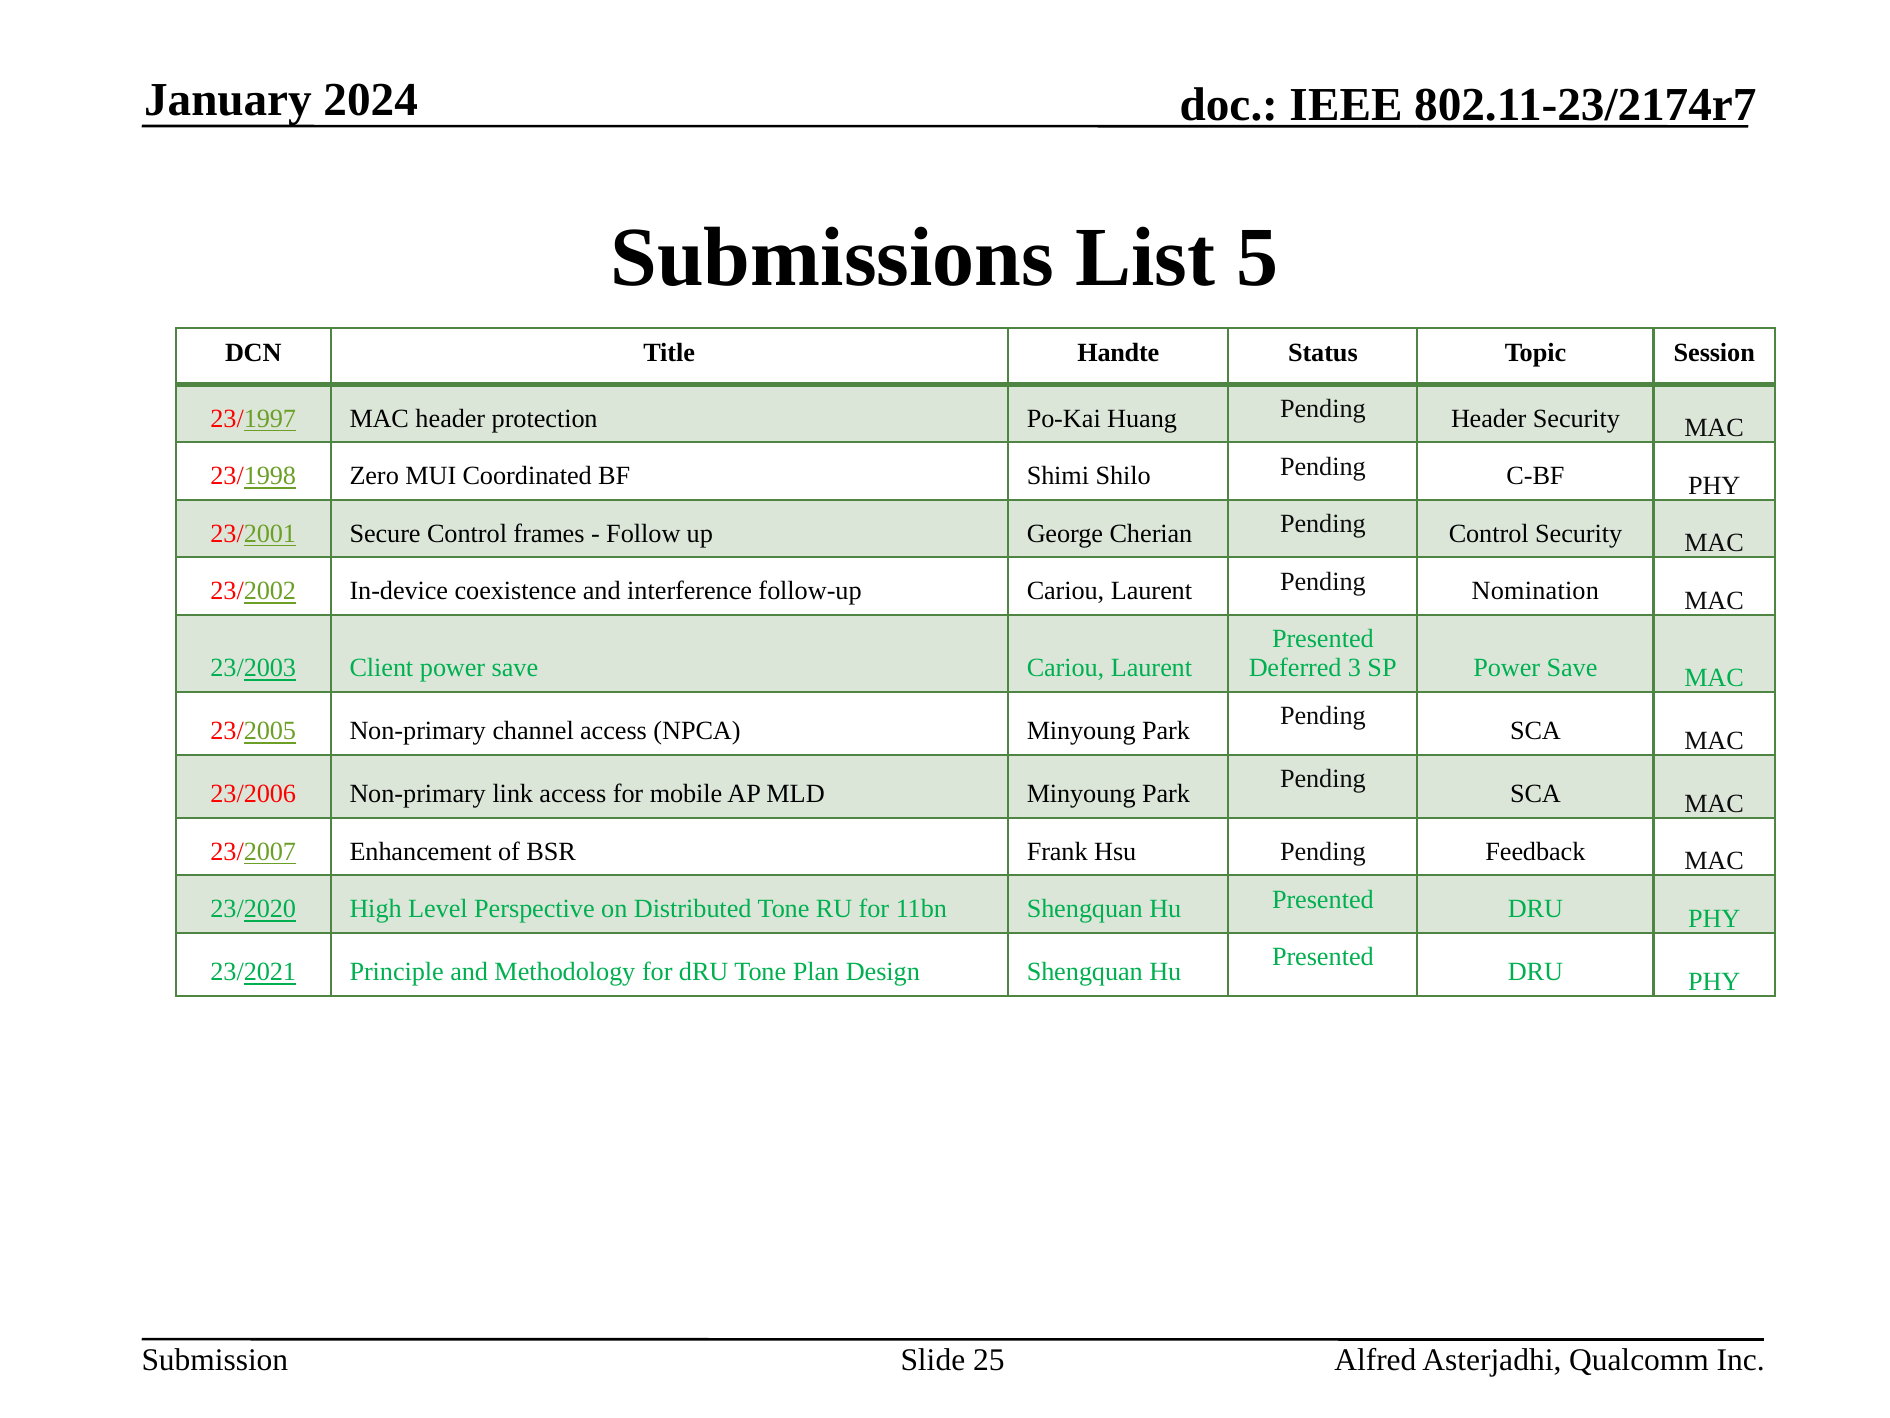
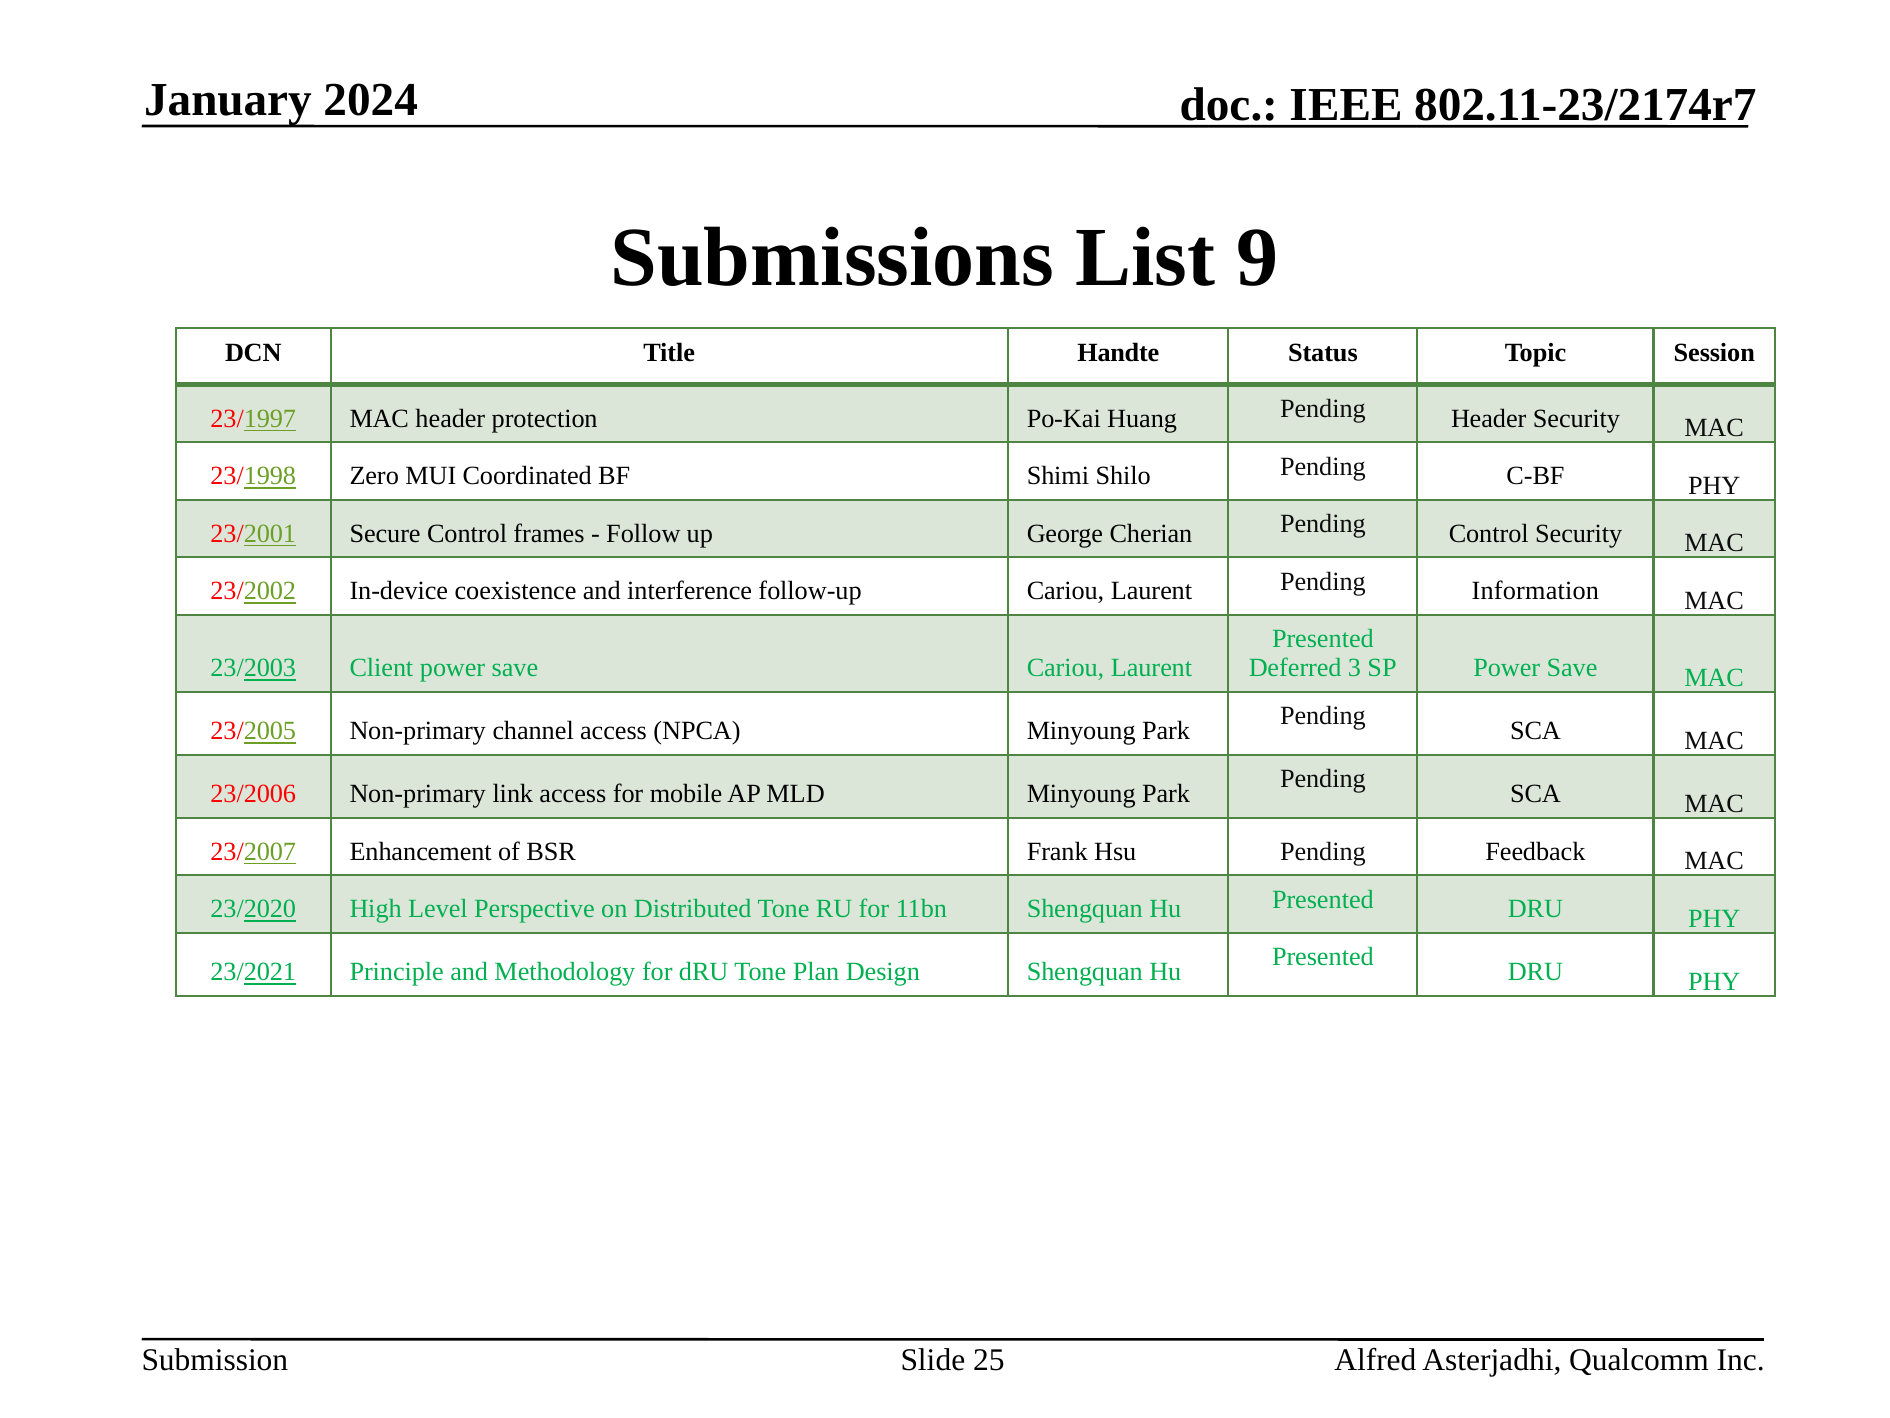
5: 5 -> 9 (1257, 258)
Nomination: Nomination -> Information (1535, 591)
